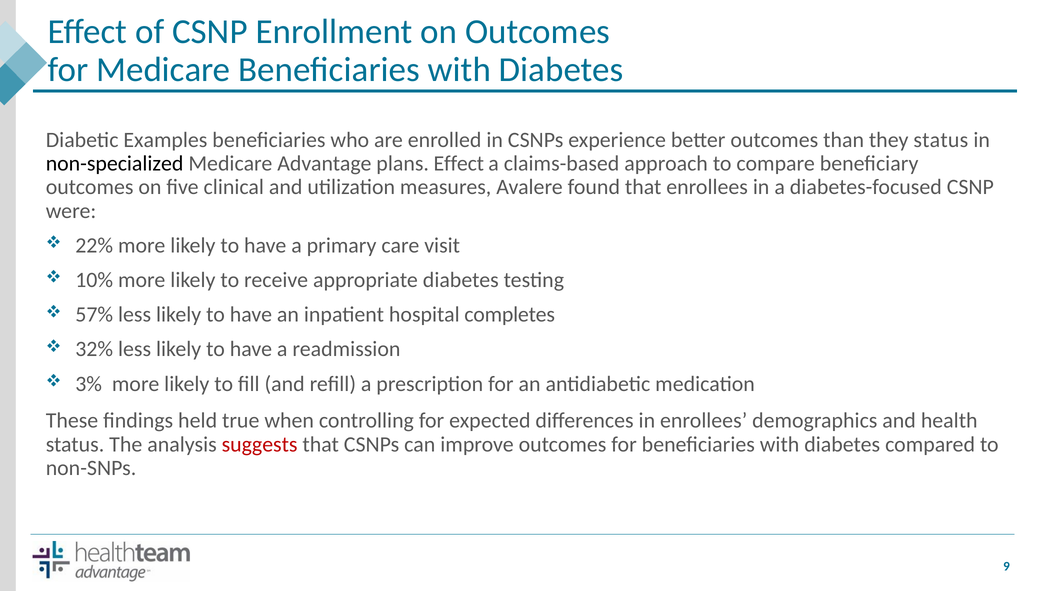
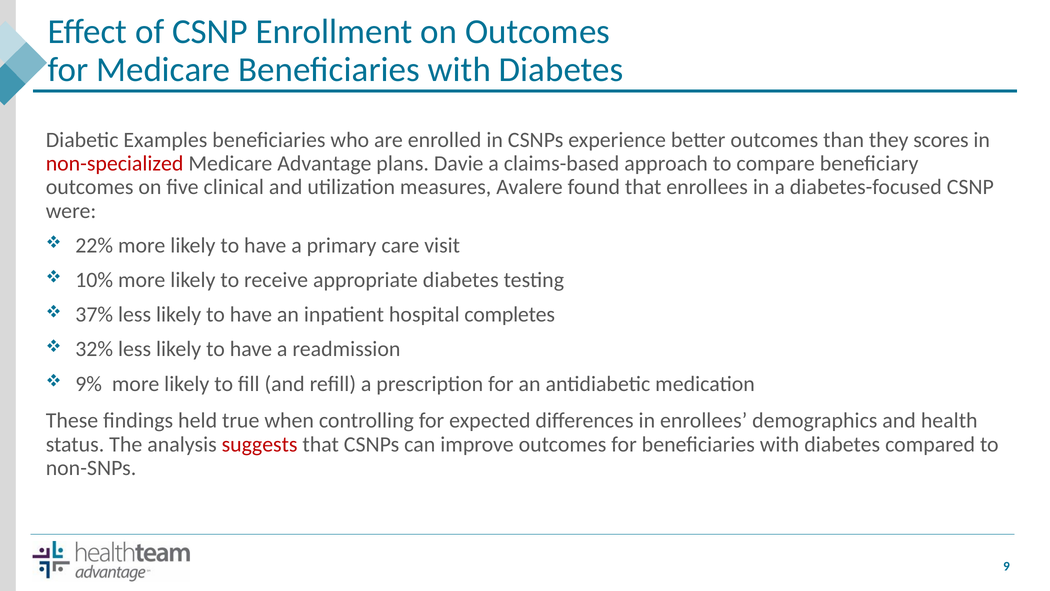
they status: status -> scores (941, 140)
non-specialized colour: black -> red (115, 163)
plans Effect: Effect -> Davie (459, 163)
57%: 57% -> 37% (94, 314)
3%: 3% -> 9% (89, 384)
